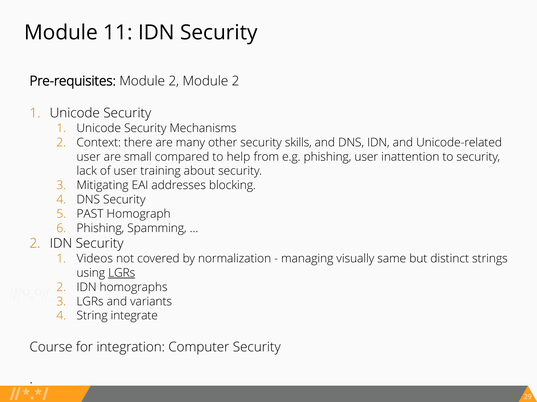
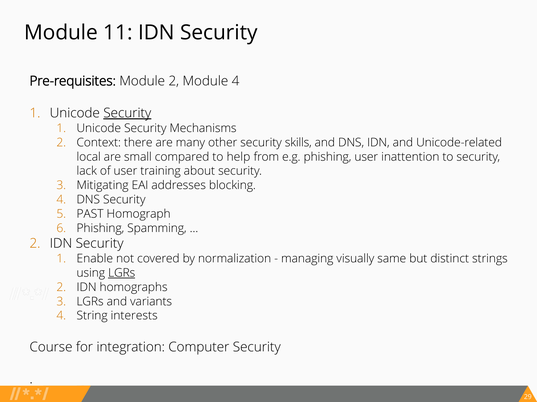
2 Module 2: 2 -> 4 (236, 81)
Security underline: none -> present (127, 113)
user: user -> local (89, 157)
Videos: Videos -> Enable (95, 259)
integrate: integrate -> interests (134, 316)
